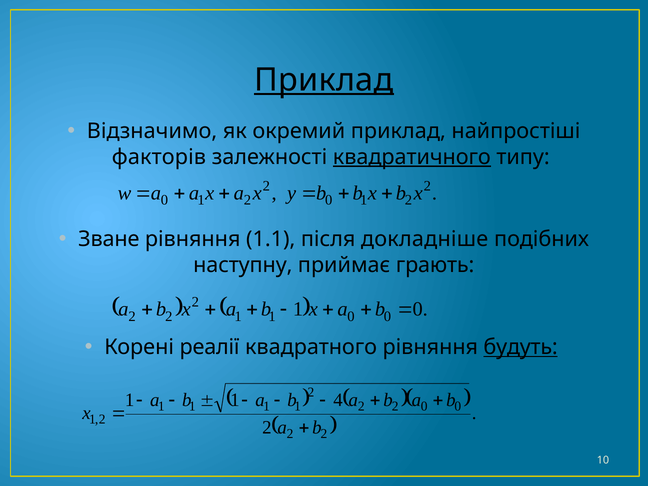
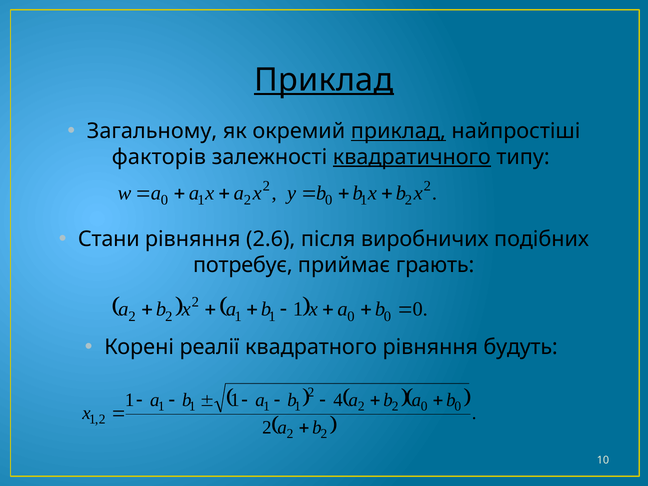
Відзначимо: Відзначимо -> Загальному (152, 131)
приклад underline: none -> present (398, 131)
Зване: Зване -> Стани (109, 239)
1.1: 1.1 -> 2.6 (271, 239)
докладніше: докладніше -> виробничих (425, 239)
наступну: наступну -> потребує (243, 265)
будуть underline: present -> none (521, 347)
